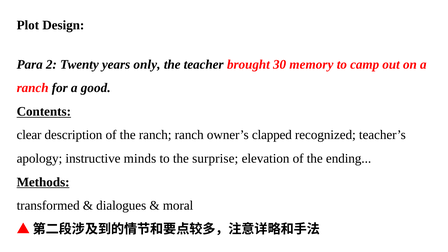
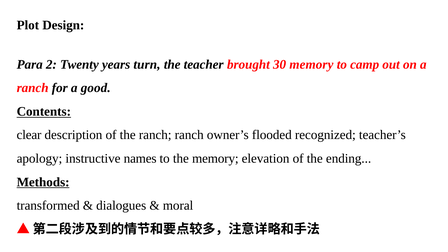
only: only -> turn (147, 64)
clapped: clapped -> flooded (272, 135)
minds: minds -> names (140, 159)
the surprise: surprise -> memory (215, 159)
